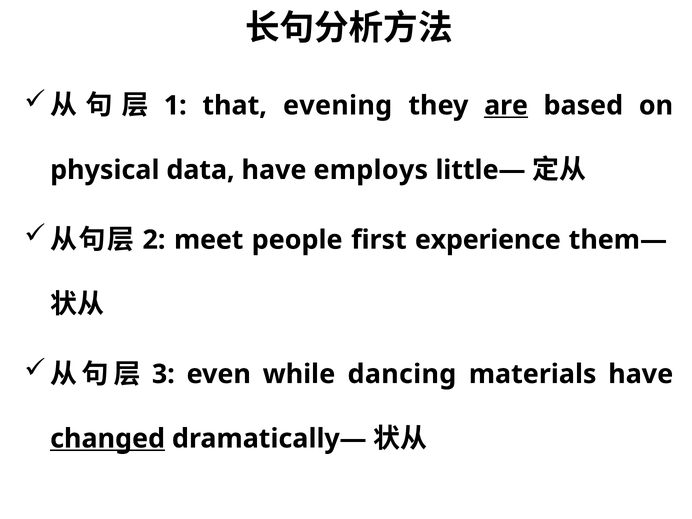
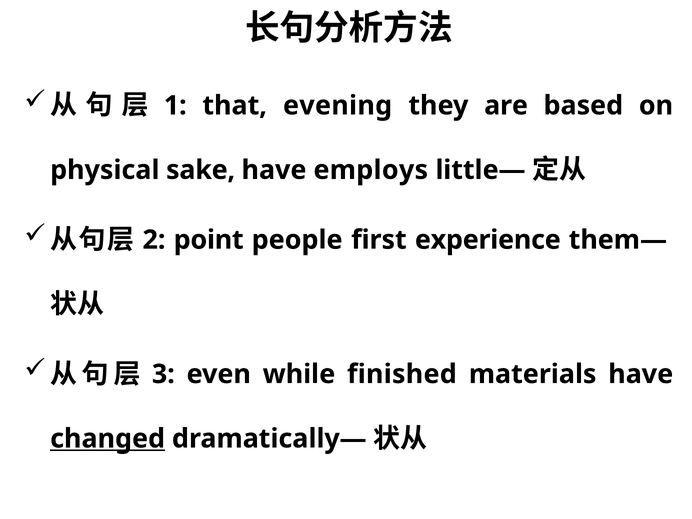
are underline: present -> none (506, 106)
data: data -> sake (201, 170)
meet: meet -> point (209, 240)
dancing: dancing -> finished (402, 374)
